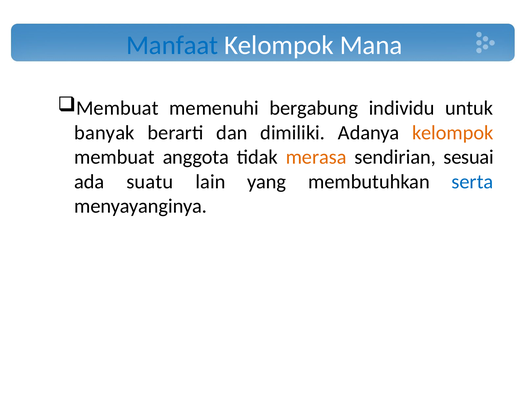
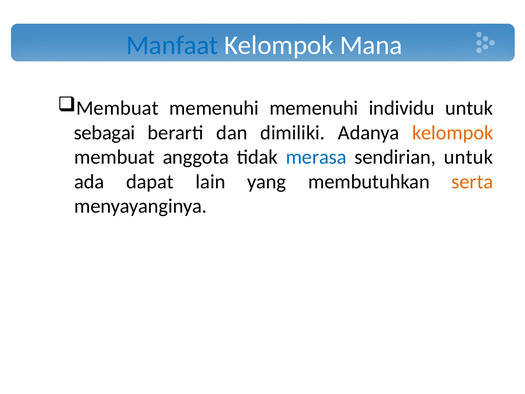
memenuhi bergabung: bergabung -> memenuhi (314, 108)
banyak: banyak -> sebagai (105, 133)
merasa colour: orange -> blue (316, 157)
sendirian sesuai: sesuai -> untuk (469, 157)
suatu: suatu -> dapat (150, 181)
serta colour: blue -> orange (472, 181)
